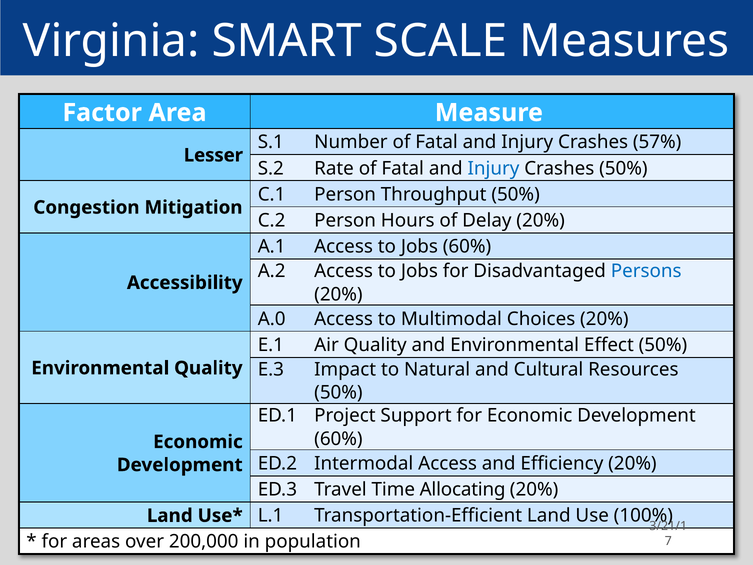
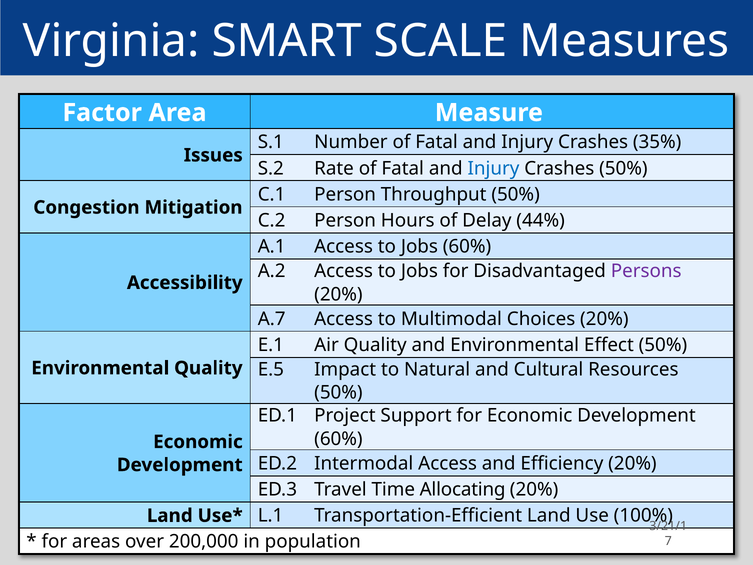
57%: 57% -> 35% (657, 142)
Lesser: Lesser -> Issues (213, 155)
Delay 20%: 20% -> 44% (541, 220)
Persons colour: blue -> purple (646, 271)
A.0: A.0 -> A.7 (272, 319)
E.3: E.3 -> E.5 (271, 369)
